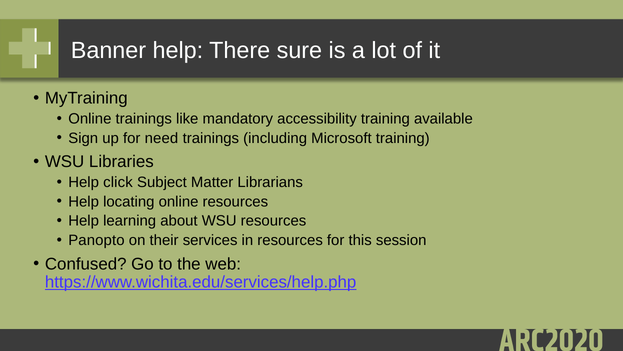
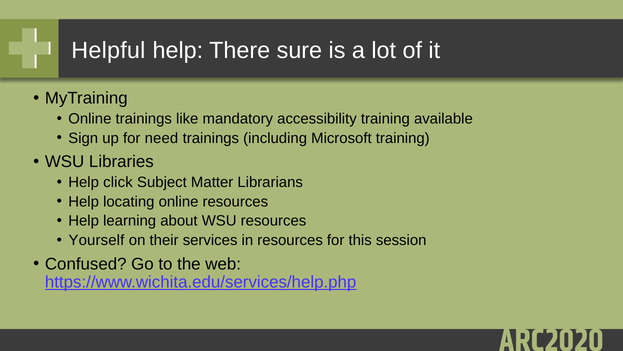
Banner: Banner -> Helpful (108, 50)
Panopto: Panopto -> Yourself (96, 240)
